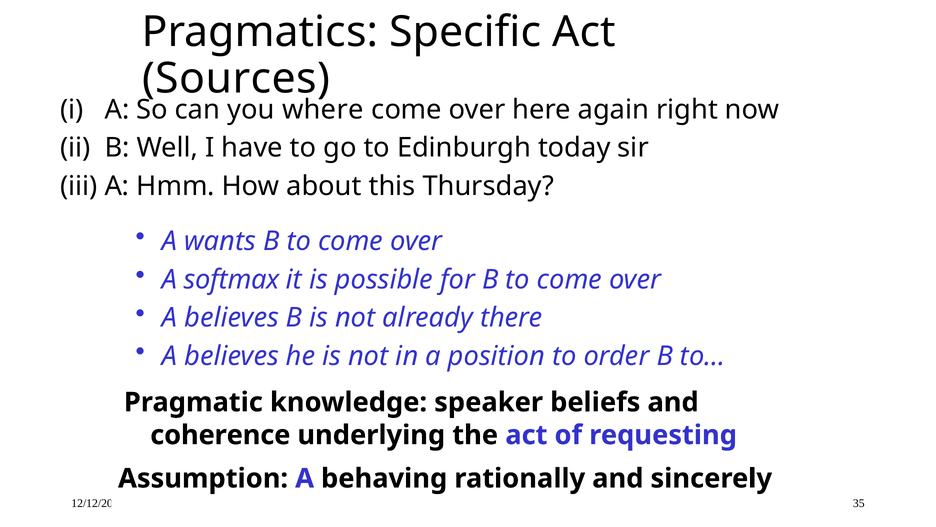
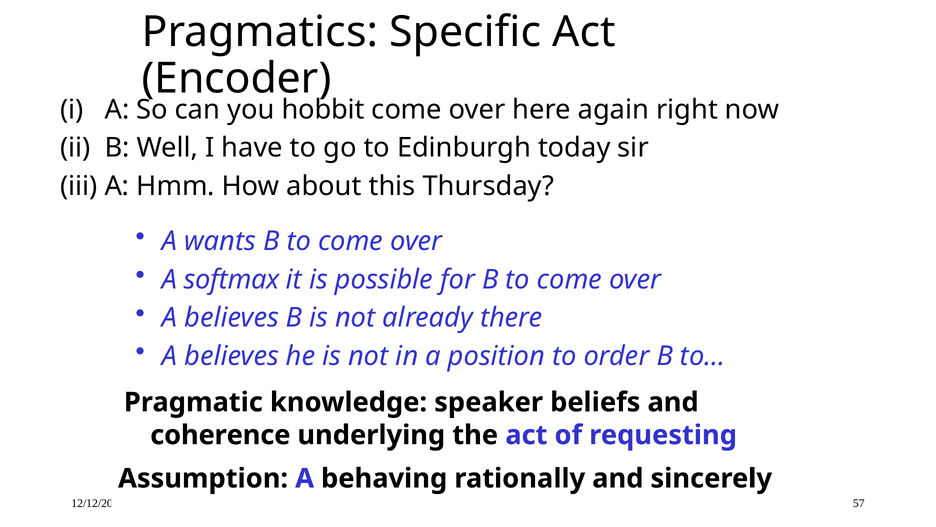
Sources: Sources -> Encoder (237, 78)
where: where -> hobbit (323, 109)
35: 35 -> 57 (859, 503)
